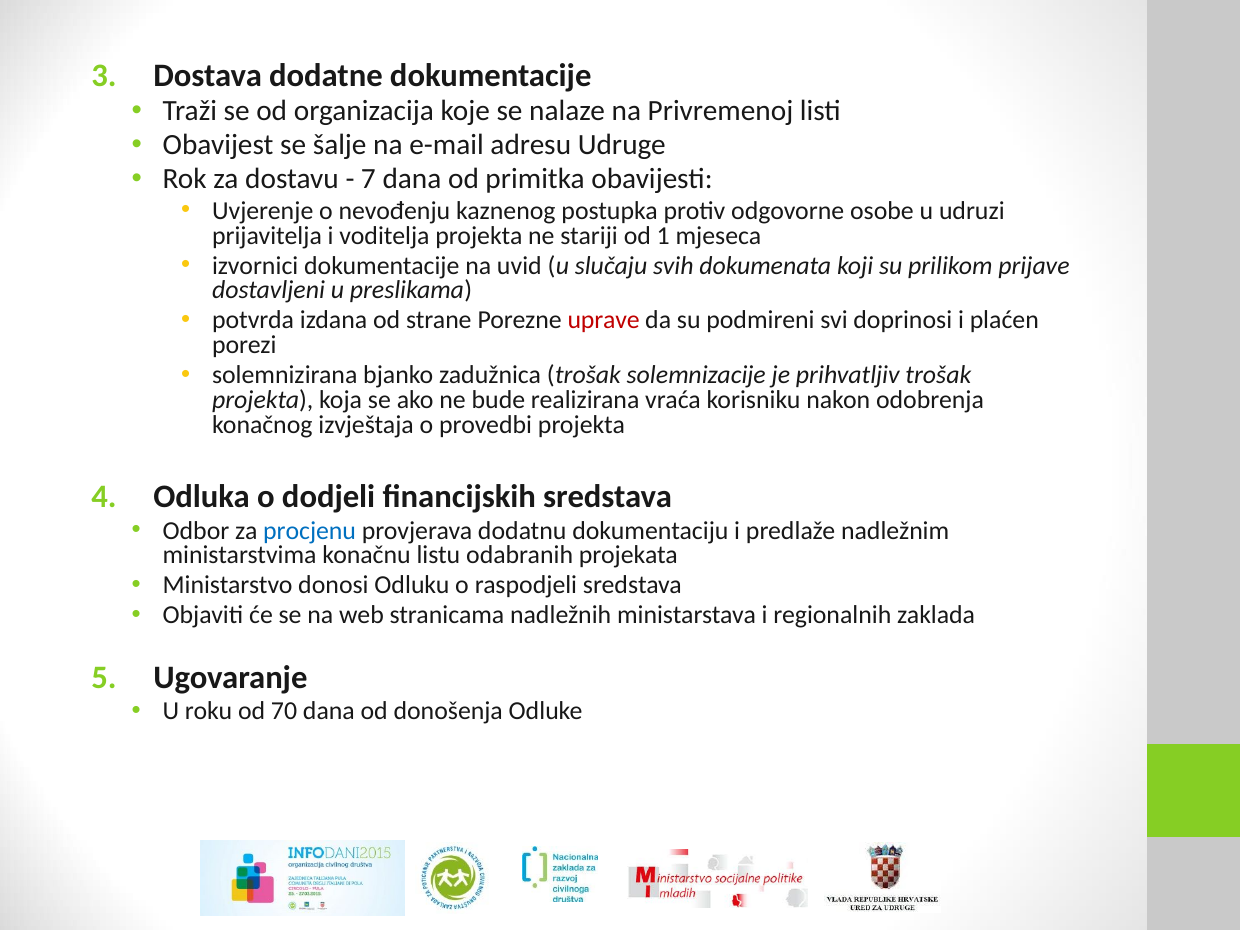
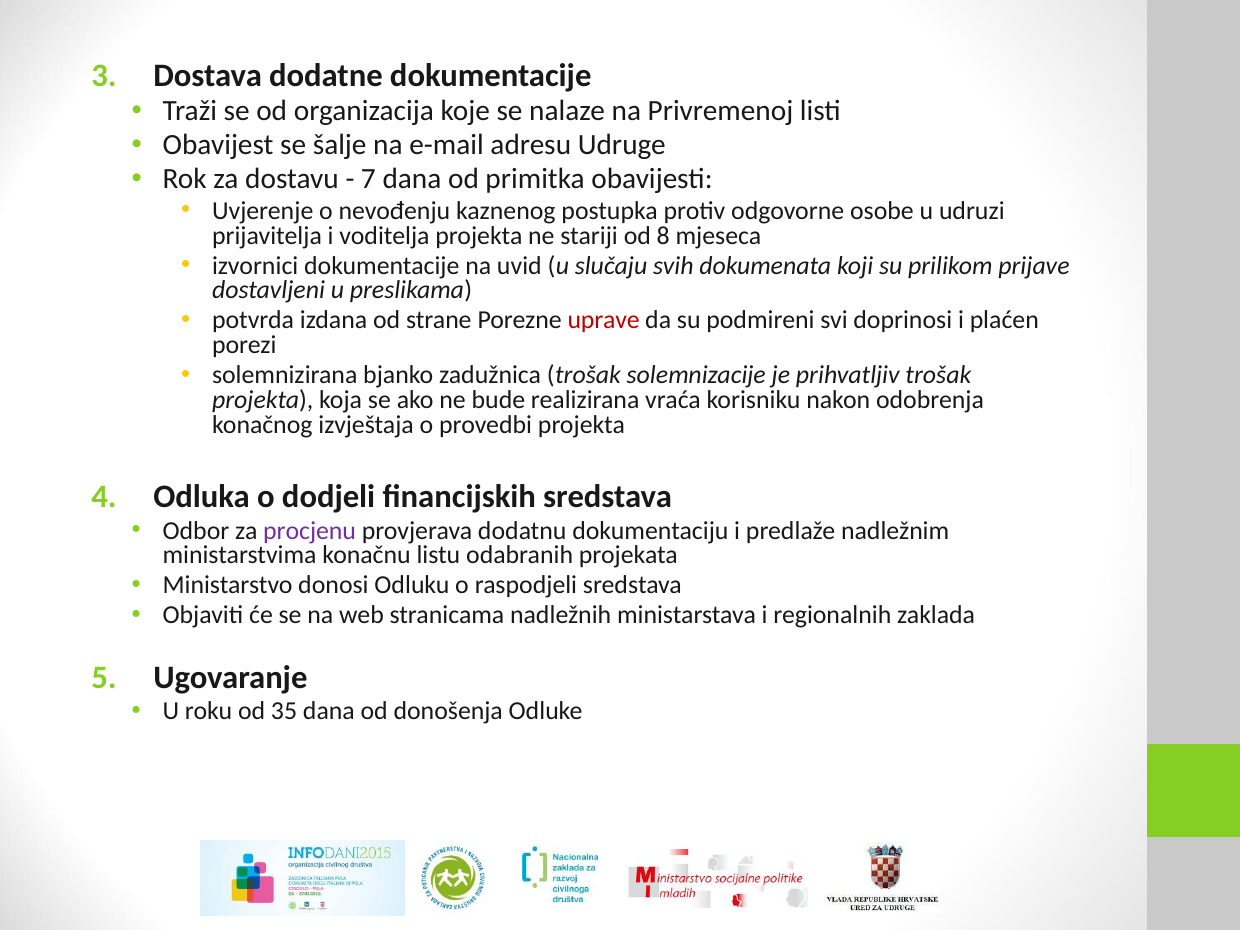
1: 1 -> 8 (663, 236)
procjenu colour: blue -> purple (310, 531)
70: 70 -> 35 (284, 711)
